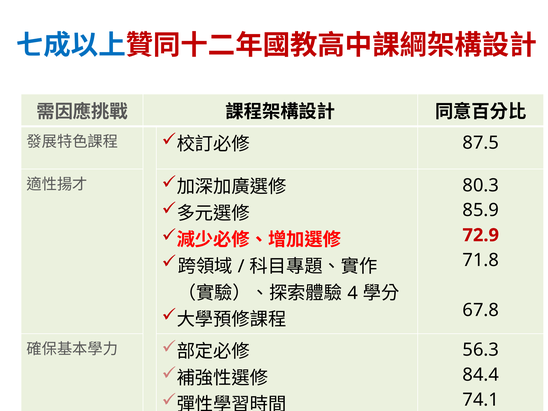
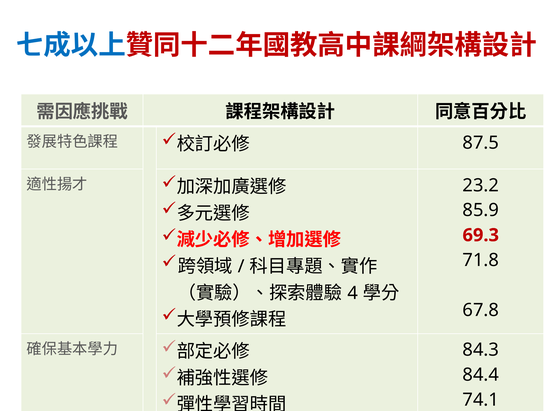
80.3: 80.3 -> 23.2 (481, 185)
72.9: 72.9 -> 69.3 (481, 235)
56.3: 56.3 -> 84.3 (481, 350)
